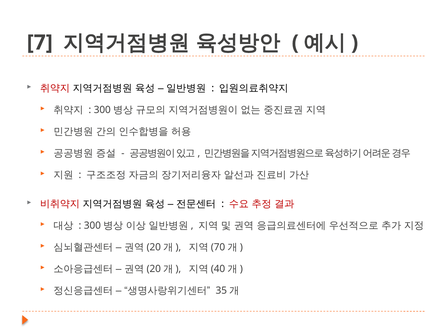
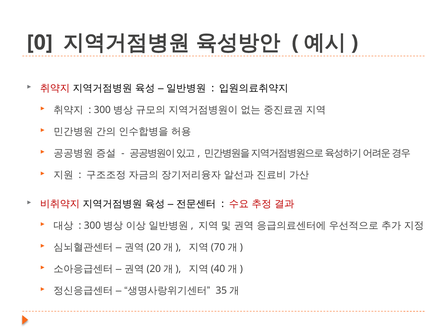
7: 7 -> 0 (40, 42)
